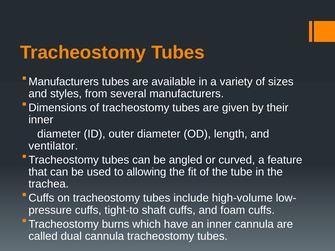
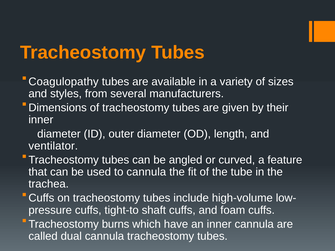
Manufacturers: Manufacturers -> Coagulopathy (64, 82)
to allowing: allowing -> cannula (146, 172)
